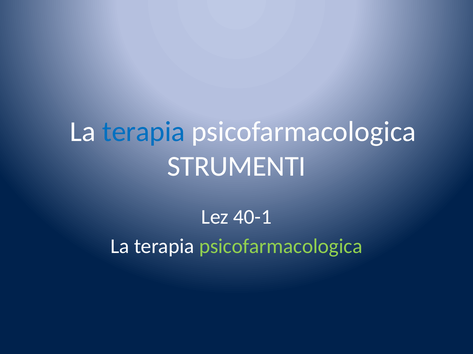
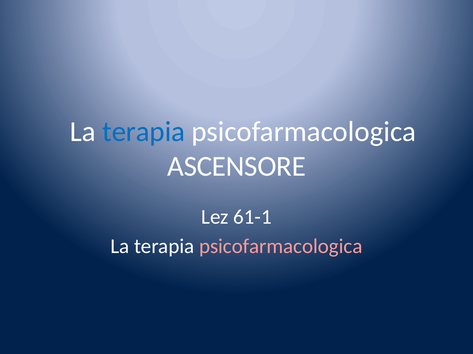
STRUMENTI: STRUMENTI -> ASCENSORE (237, 167)
40-1: 40-1 -> 61-1 (252, 217)
psicofarmacologica colour: light green -> pink (281, 247)
